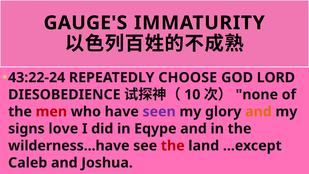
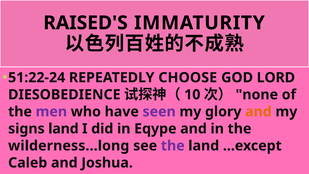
GAUGE'S: GAUGE'S -> RAISED'S (86, 23)
43:22-24: 43:22-24 -> 51:22-24 (37, 78)
men colour: red -> purple (51, 112)
signs love: love -> land (63, 129)
wilderness...have: wilderness...have -> wilderness...long (69, 146)
the colour: red -> purple (173, 146)
